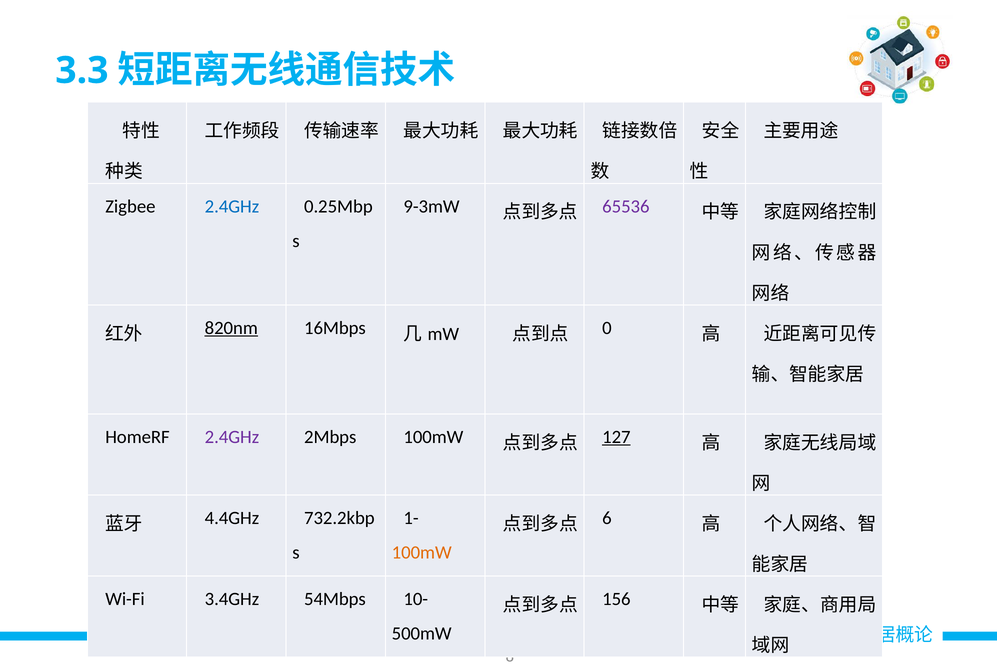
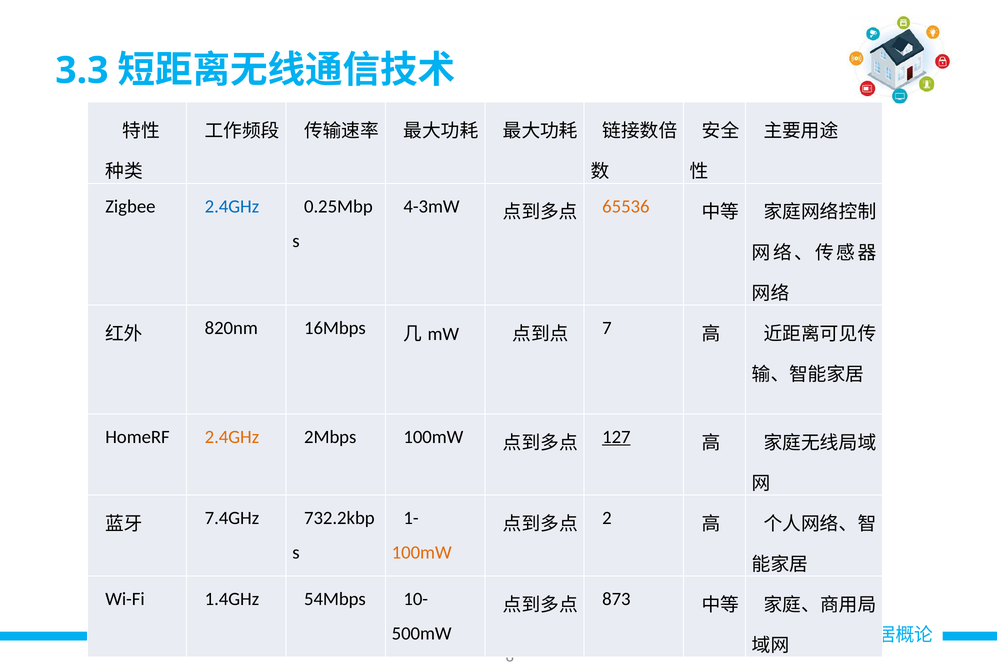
9-3mW: 9-3mW -> 4-3mW (432, 206)
65536 colour: purple -> orange (626, 206)
820nm underline: present -> none (231, 328)
0: 0 -> 7 (607, 328)
2.4GHz colour: purple -> orange (232, 437)
4.4GHz: 4.4GHz -> 7.4GHz (232, 518)
6: 6 -> 2 (607, 518)
3.4GHz: 3.4GHz -> 1.4GHz (232, 599)
156: 156 -> 873 (616, 599)
